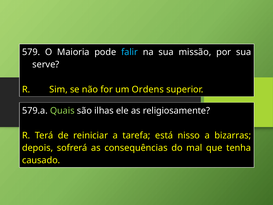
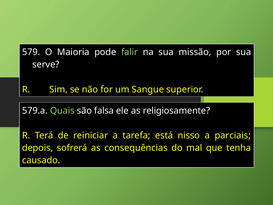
falir colour: light blue -> light green (130, 52)
Ordens: Ordens -> Sangue (148, 89)
ilhas: ilhas -> falsa (104, 110)
bizarras: bizarras -> parciais (233, 135)
